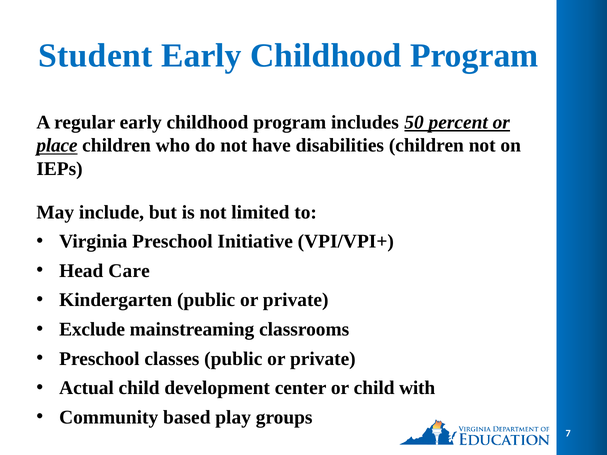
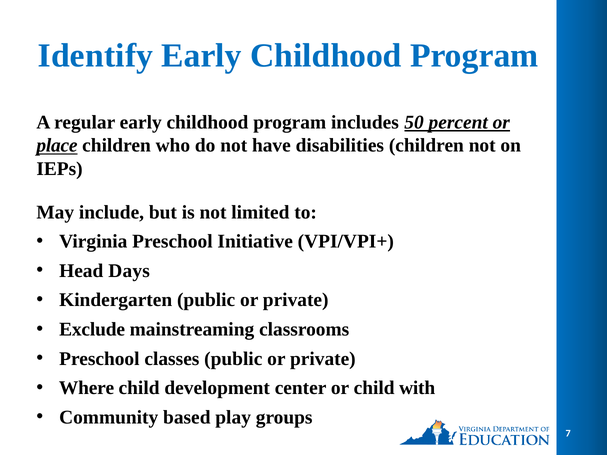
Student: Student -> Identify (96, 55)
Care: Care -> Days (129, 271)
Actual: Actual -> Where (87, 388)
